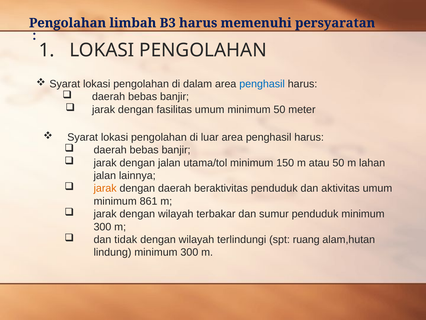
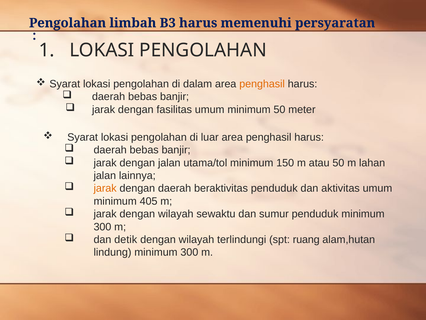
penghasil colour: blue -> orange (262, 84)
861: 861 -> 405 (149, 201)
terbakar: terbakar -> sewaktu (216, 214)
tidak: tidak -> detik (126, 239)
